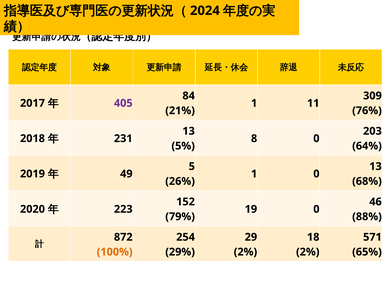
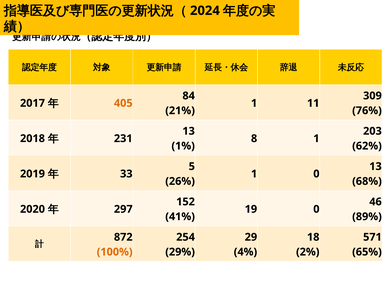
405 colour: purple -> orange (123, 103)
8 0: 0 -> 1 (316, 139)
5%: 5% -> 1% (183, 146)
64%: 64% -> 62% (367, 146)
49: 49 -> 33 (126, 174)
223: 223 -> 297 (123, 209)
79%: 79% -> 41% (180, 217)
88%: 88% -> 89% (367, 217)
2%: 2% -> 4% (245, 252)
